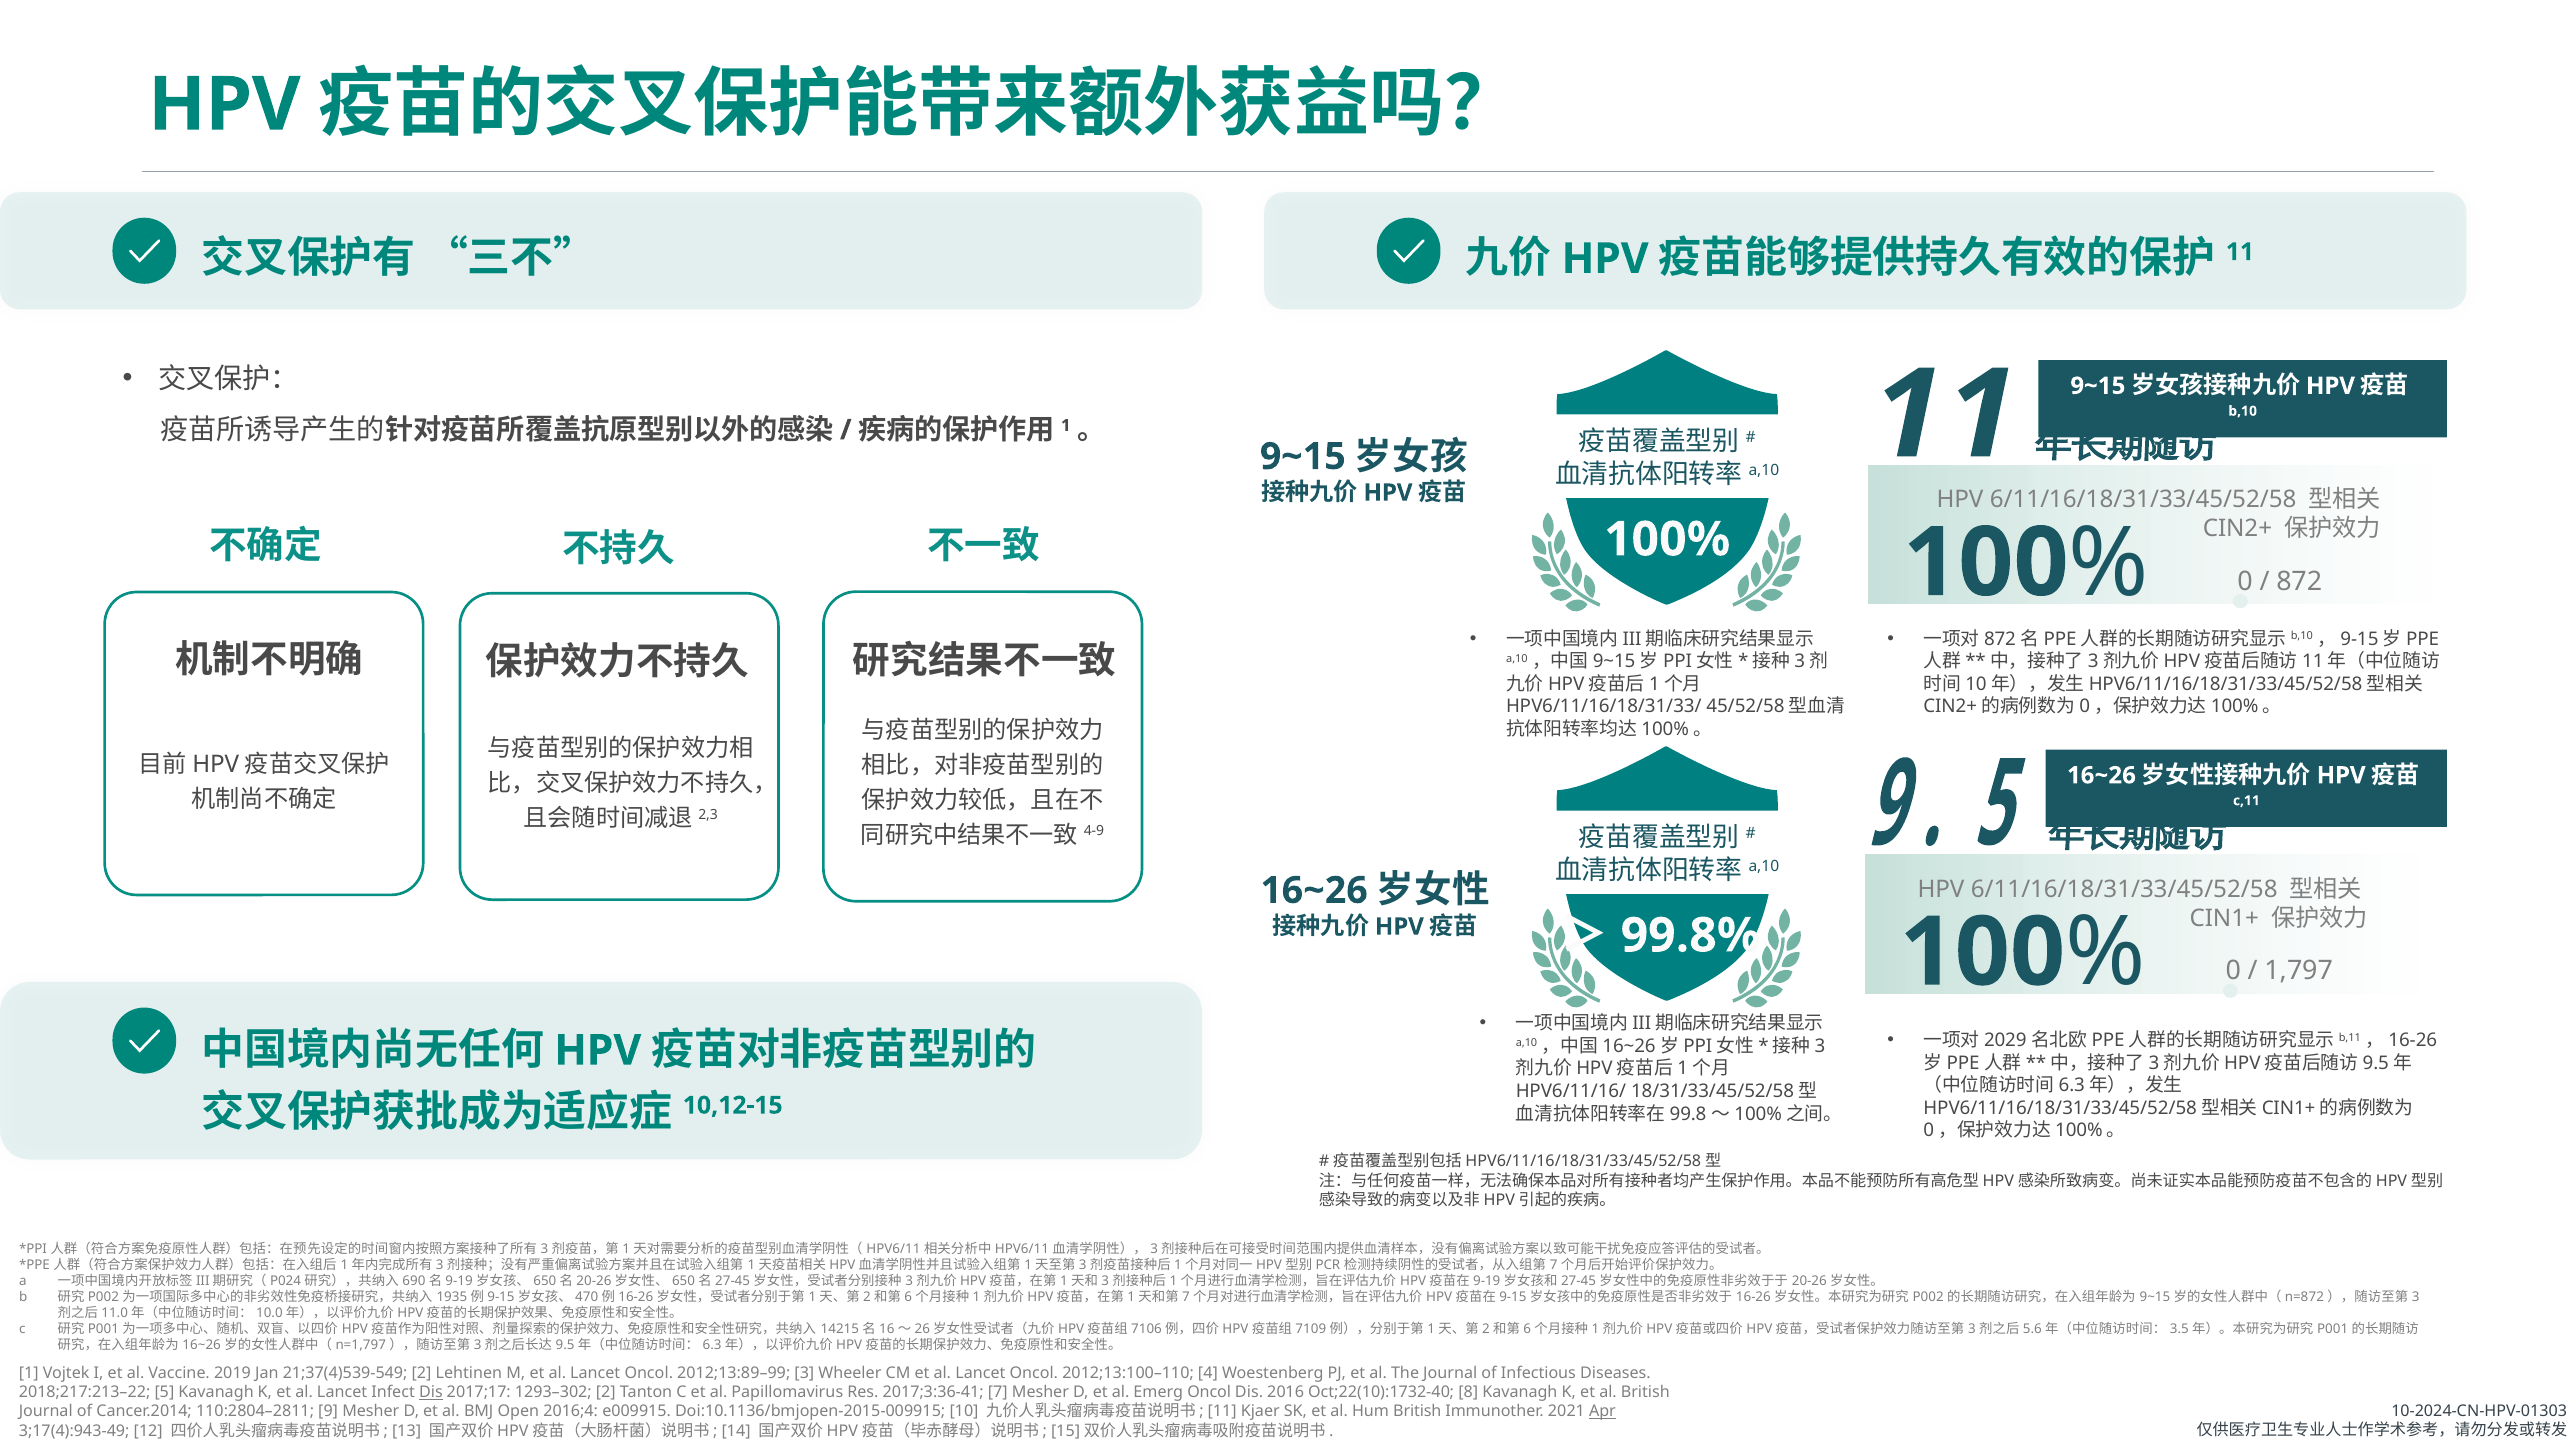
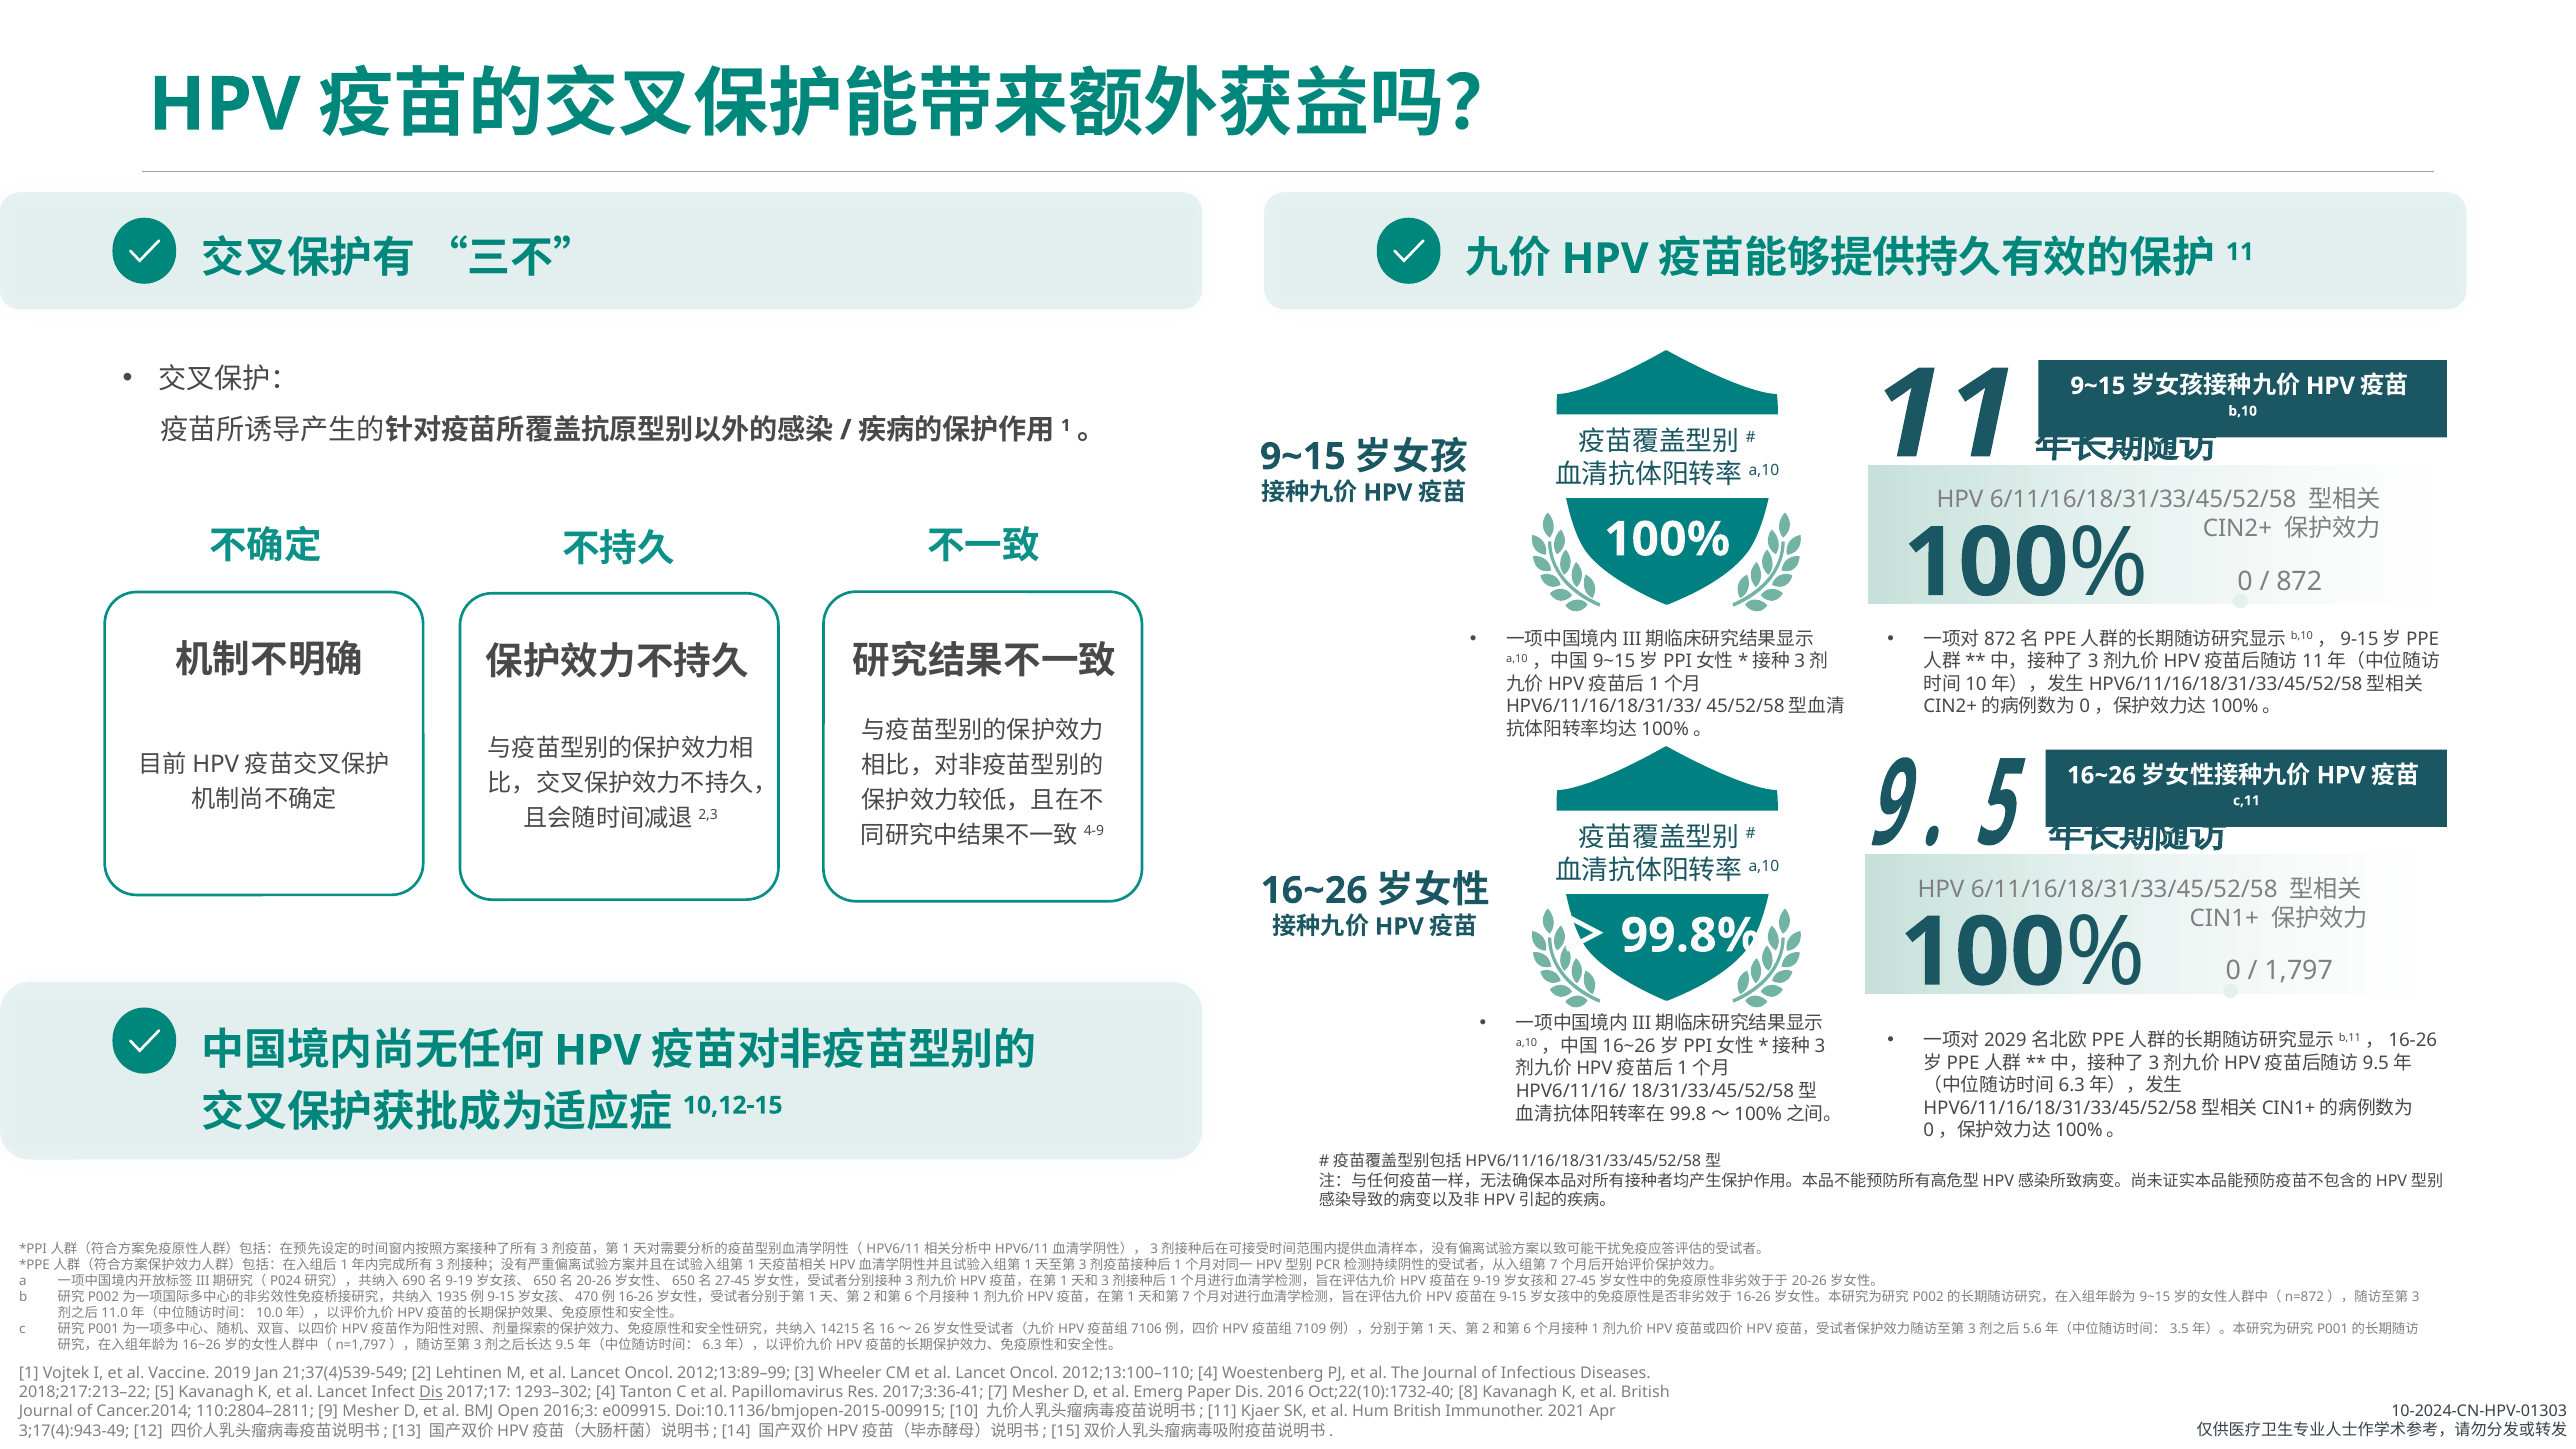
1293–302 2: 2 -> 4 (606, 1392)
Emerg Oncol: Oncol -> Paper (1209, 1392)
2016;4: 2016;4 -> 2016;3 (571, 1412)
Apr underline: present -> none (1602, 1412)
